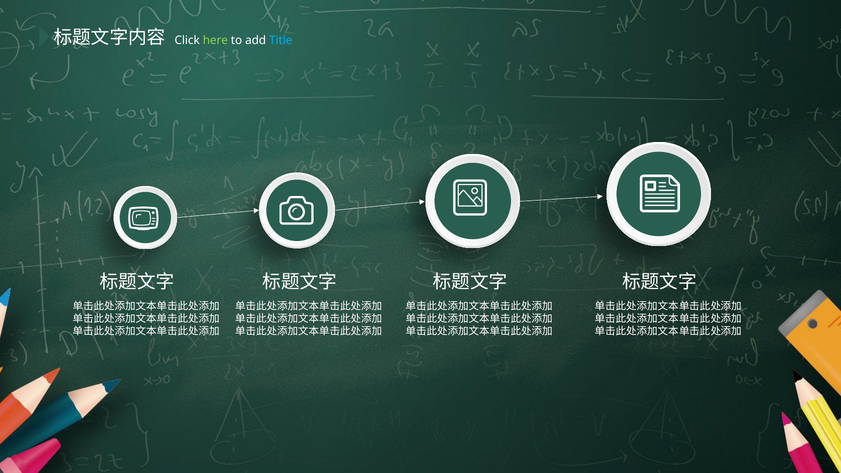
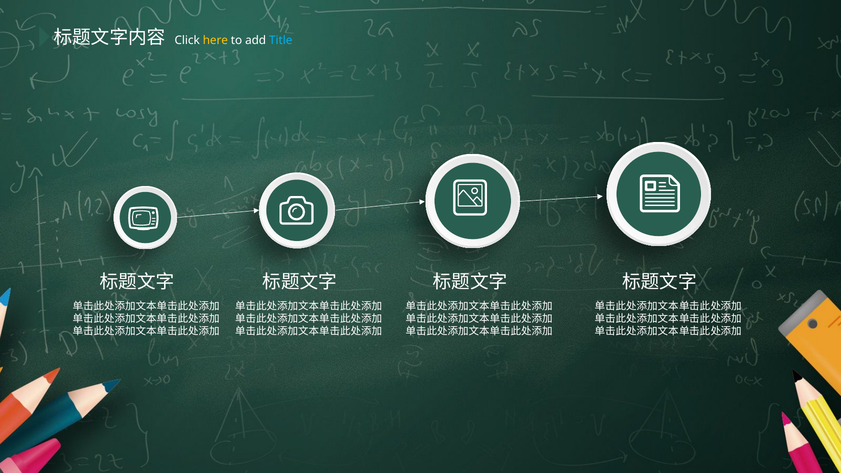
here colour: light green -> yellow (215, 41)
